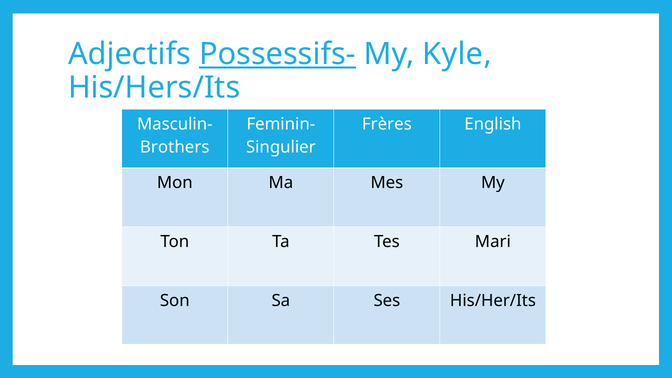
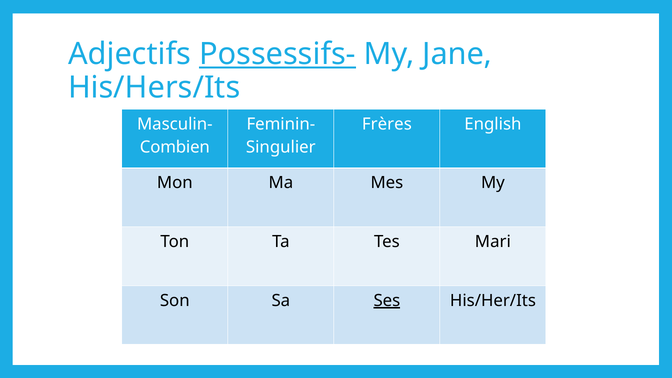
Kyle: Kyle -> Jane (457, 54)
Brothers: Brothers -> Combien (175, 147)
Ses underline: none -> present (387, 301)
